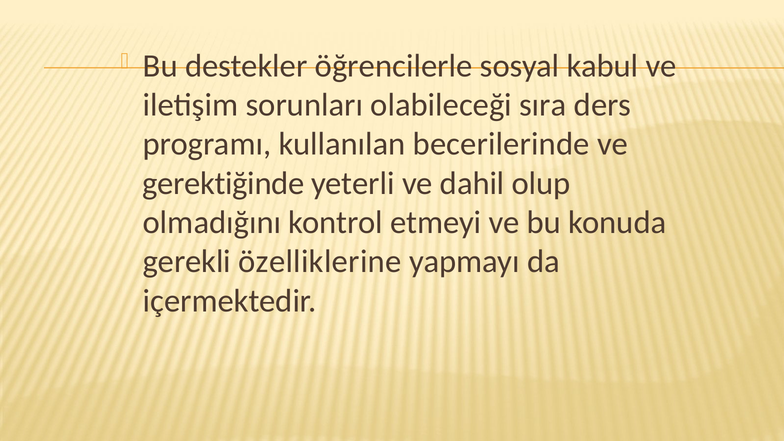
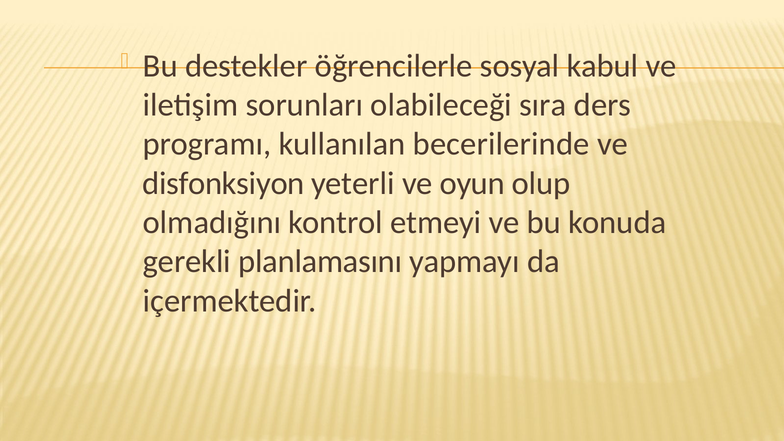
gerektiğinde: gerektiğinde -> disfonksiyon (223, 183)
dahil: dahil -> oyun (472, 183)
özelliklerine: özelliklerine -> planlamasını (320, 262)
